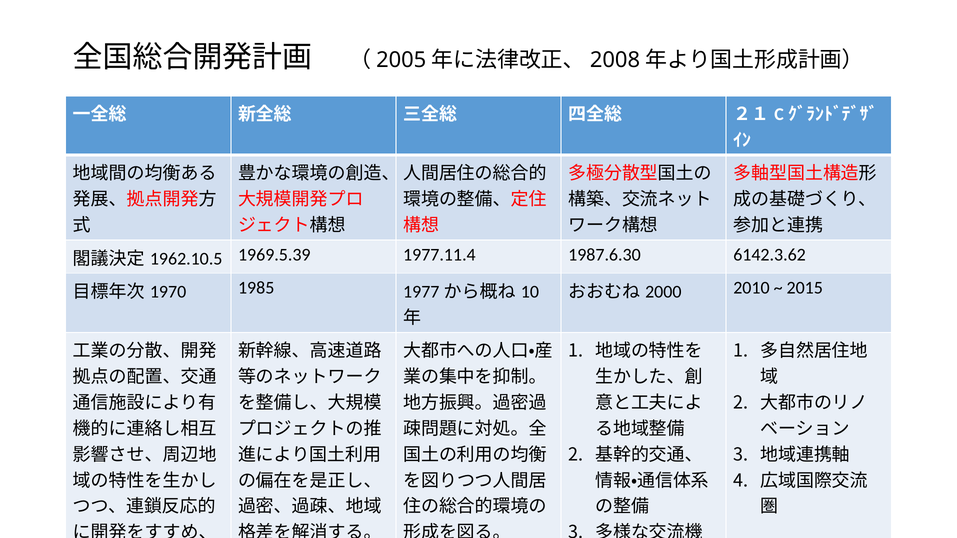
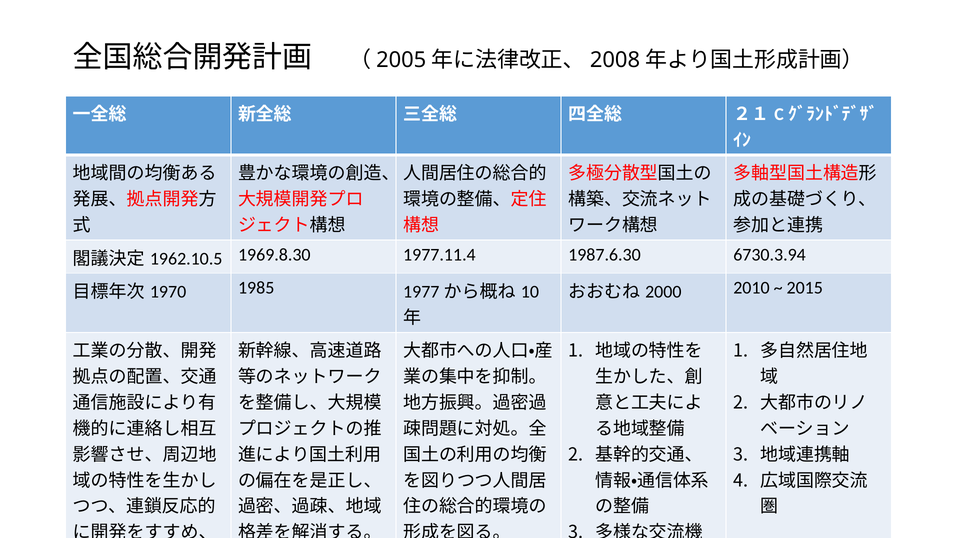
1969.5.39: 1969.5.39 -> 1969.8.30 (274, 255)
6142.3.62: 6142.3.62 -> 6730.3.94 (770, 255)
